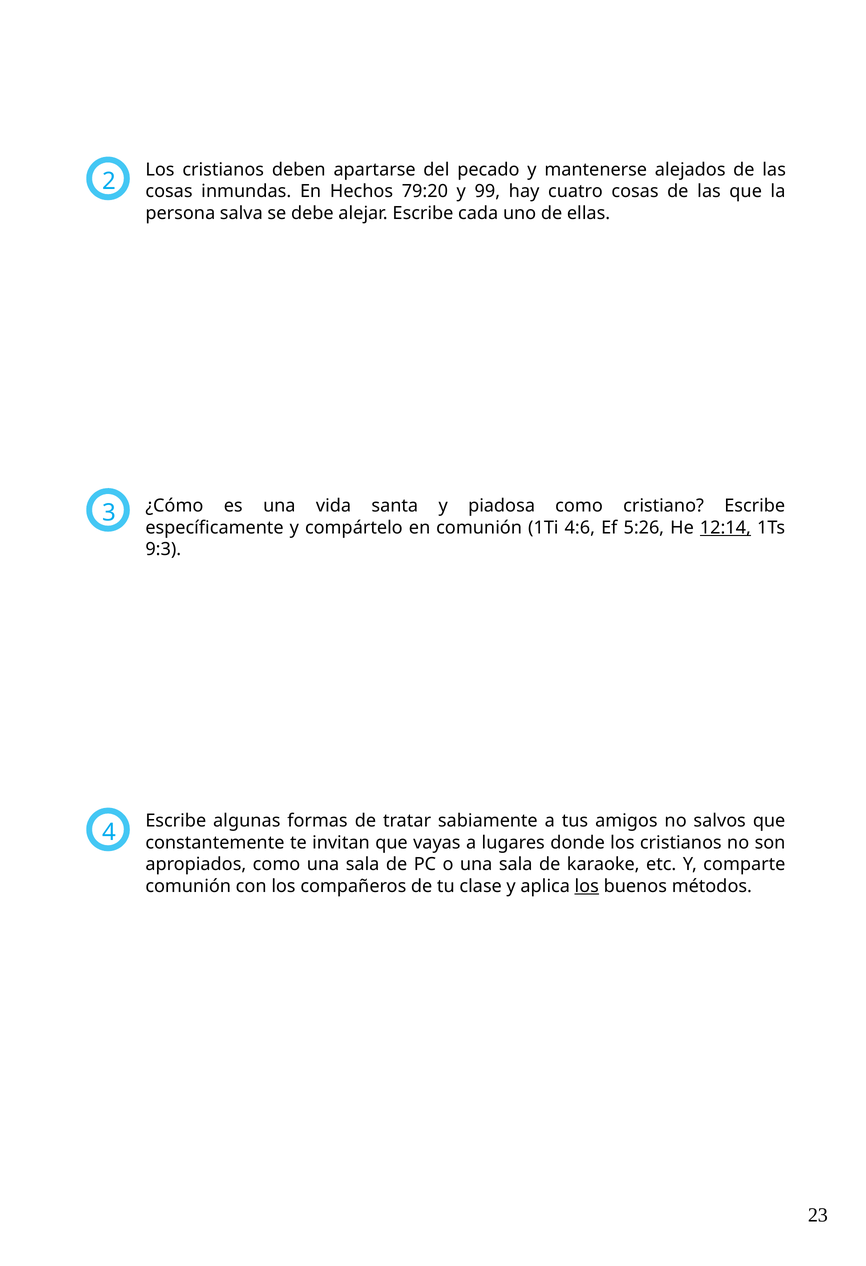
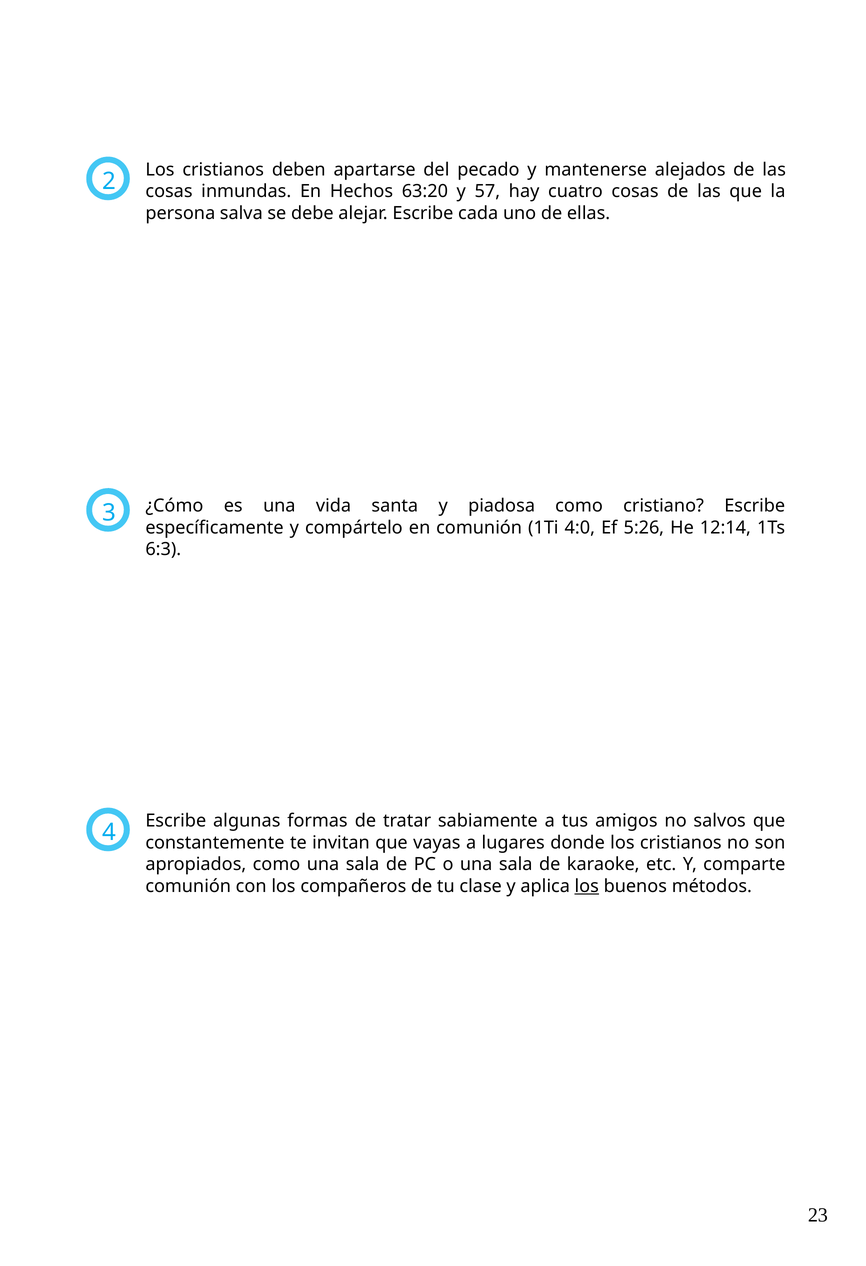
79:20: 79:20 -> 63:20 (425, 191)
99: 99 -> 57 (487, 191)
4:6: 4:6 -> 4:0 (580, 528)
12:14 underline: present -> none (725, 528)
9:3: 9:3 -> 6:3 (163, 549)
